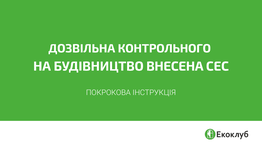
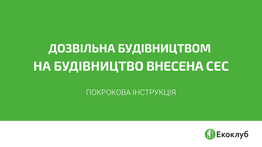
КОНТРОЛЬНОГО: КОНТРОЛЬНОГО -> БУДІВНИЦТВОМ (164, 49)
